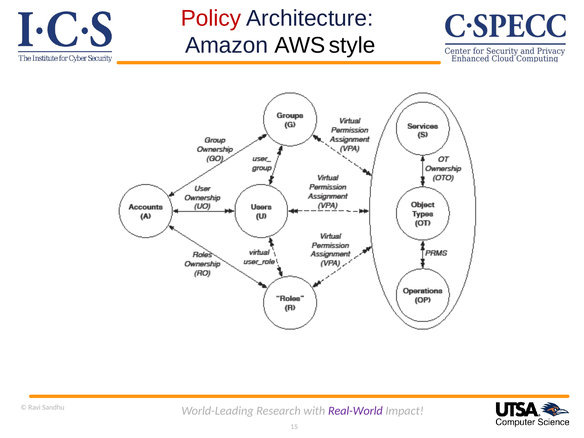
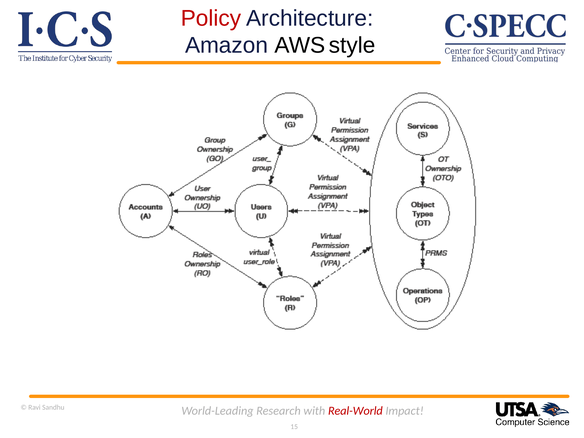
Real-World colour: purple -> red (355, 411)
